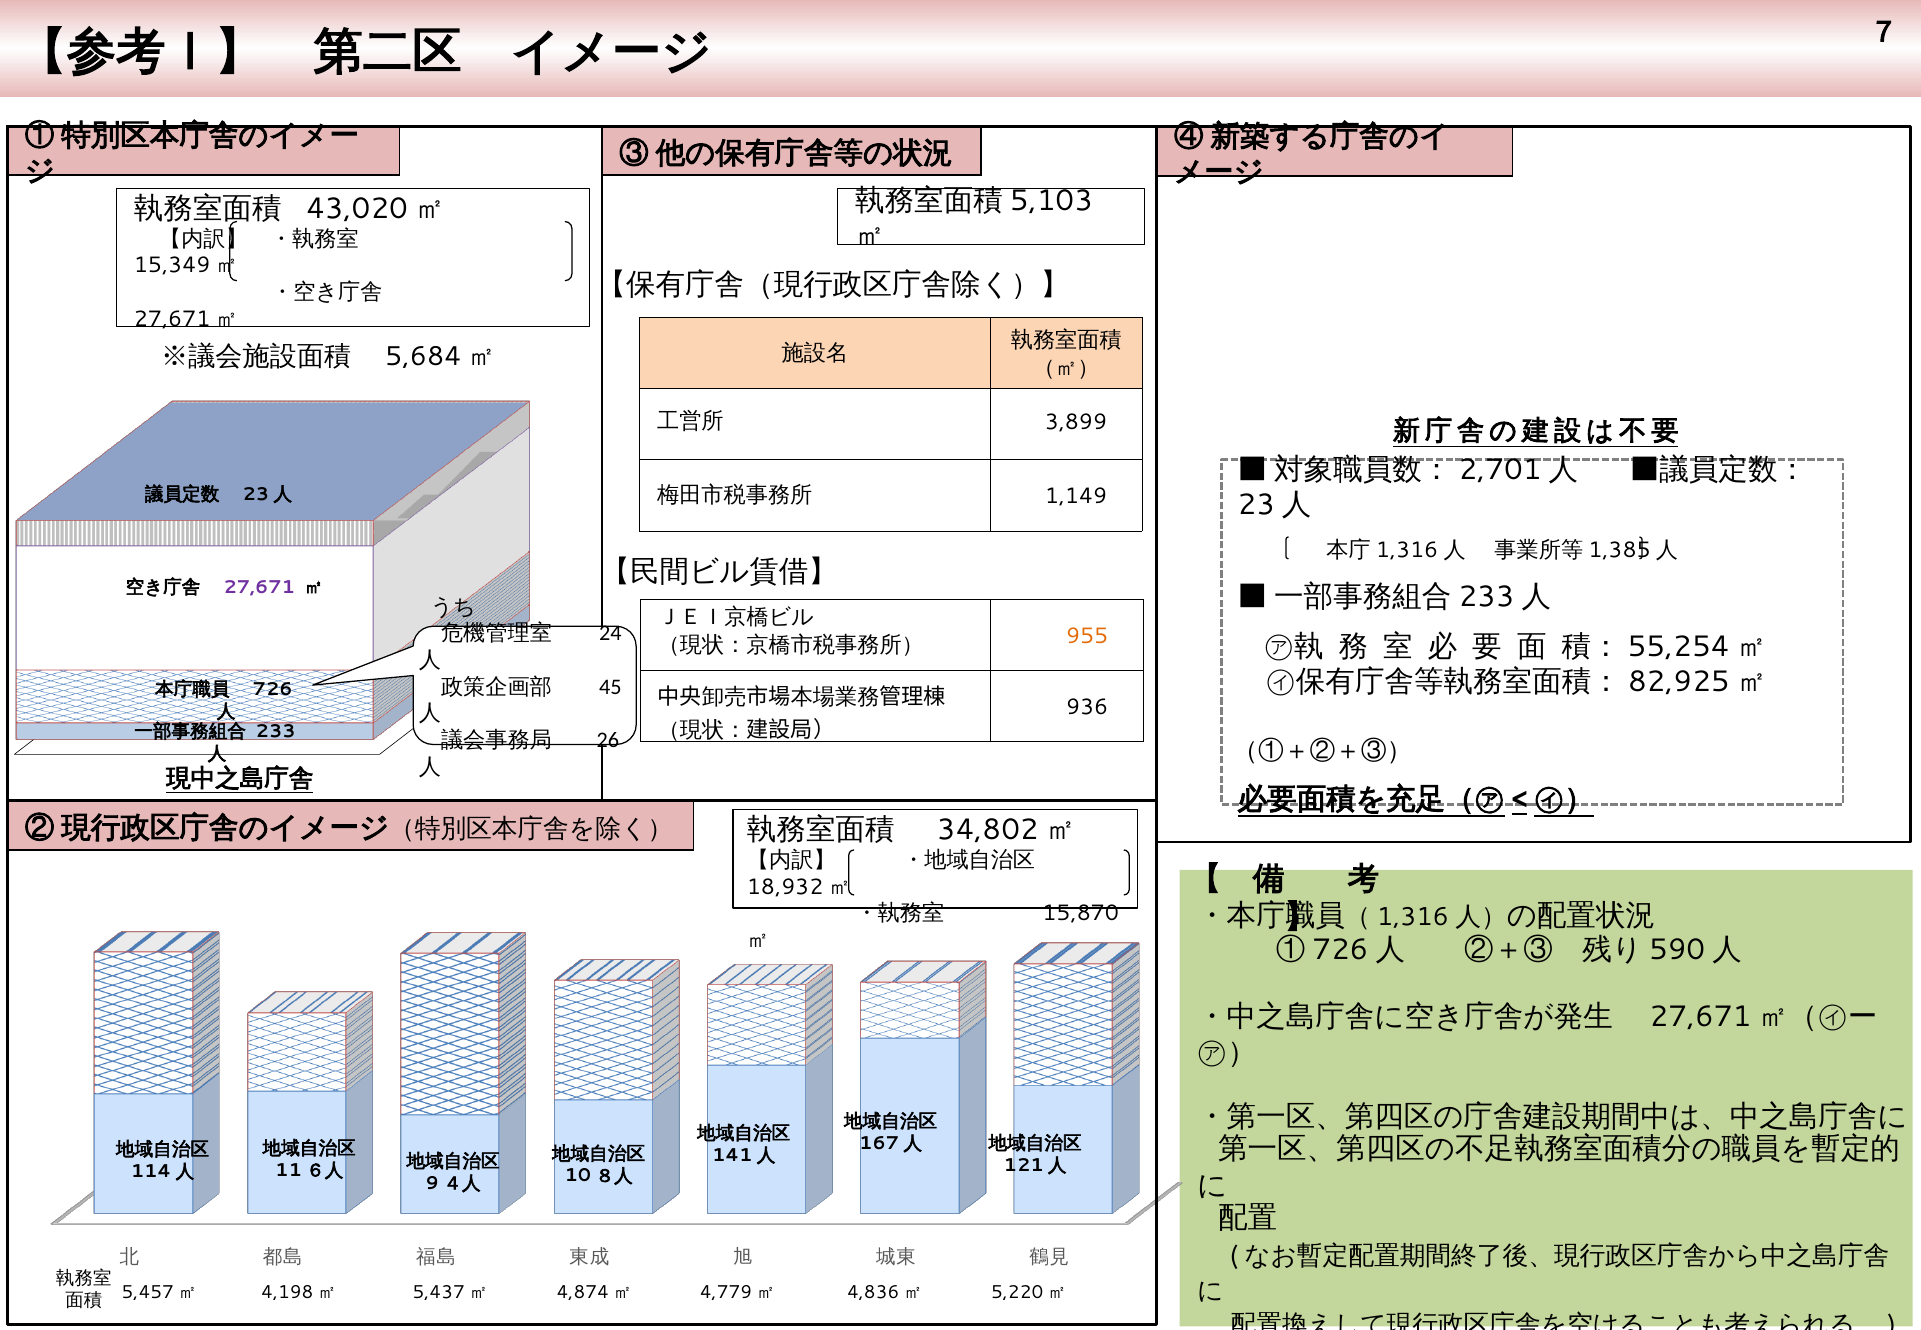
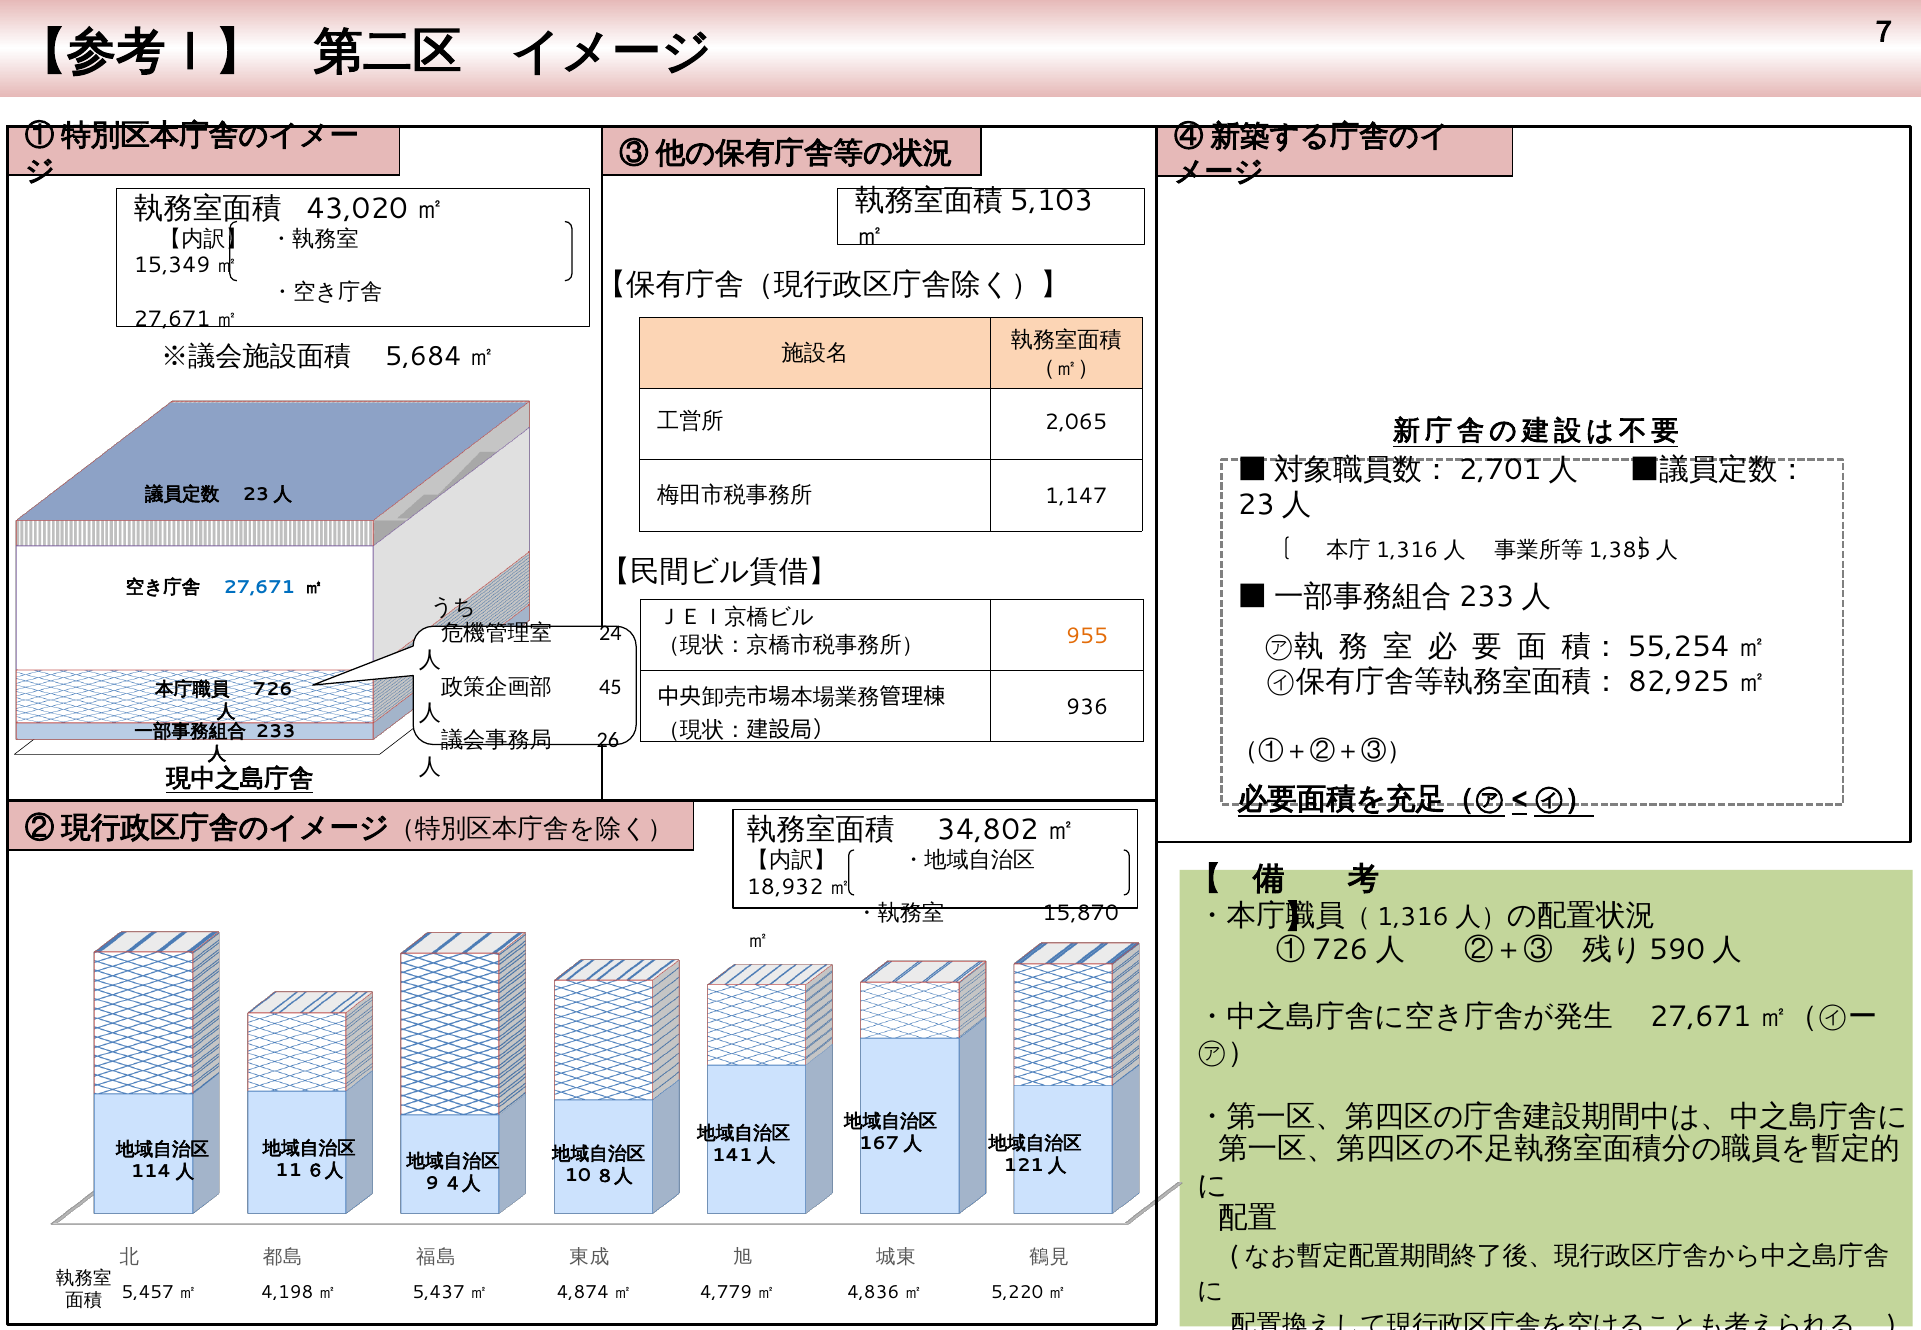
3,899: 3,899 -> 2,065 (1076, 422)
1,149: 1,149 -> 1,147 (1076, 497)
27,671 colour: purple -> blue (259, 587)
